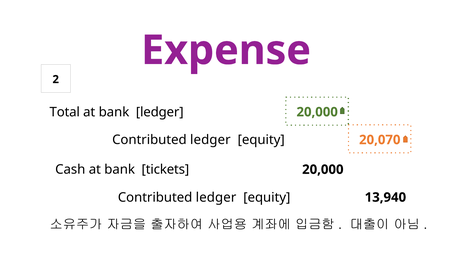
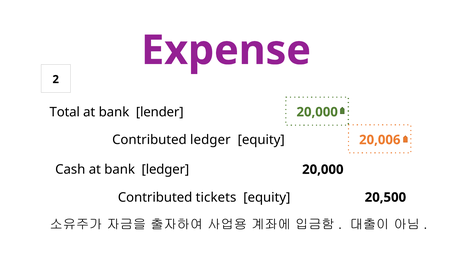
bank ledger: ledger -> lender (160, 112)
20,070: 20,070 -> 20,006 (380, 140)
bank tickets: tickets -> ledger (165, 170)
ledger: ledger -> tickets (216, 198)
13,940: 13,940 -> 20,500 (385, 198)
